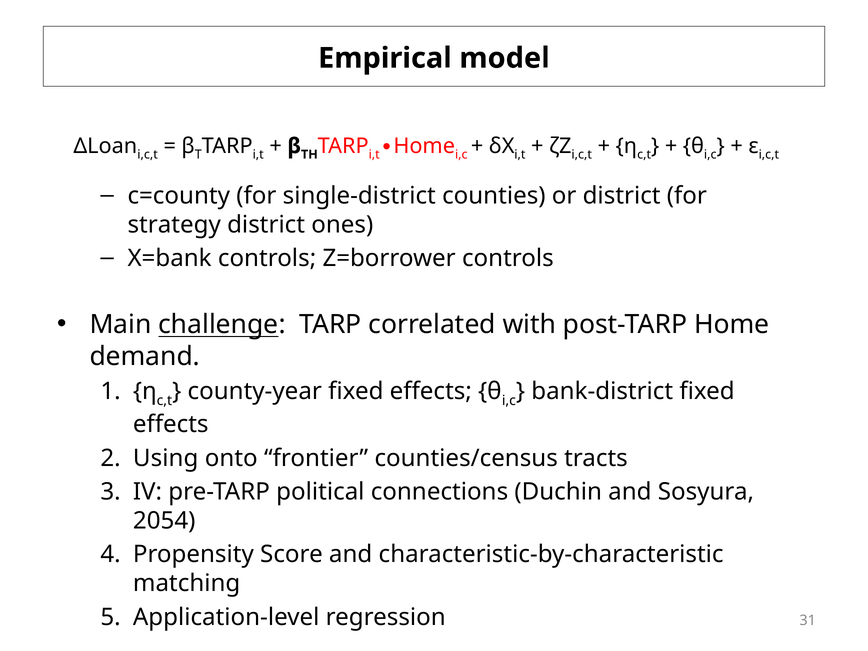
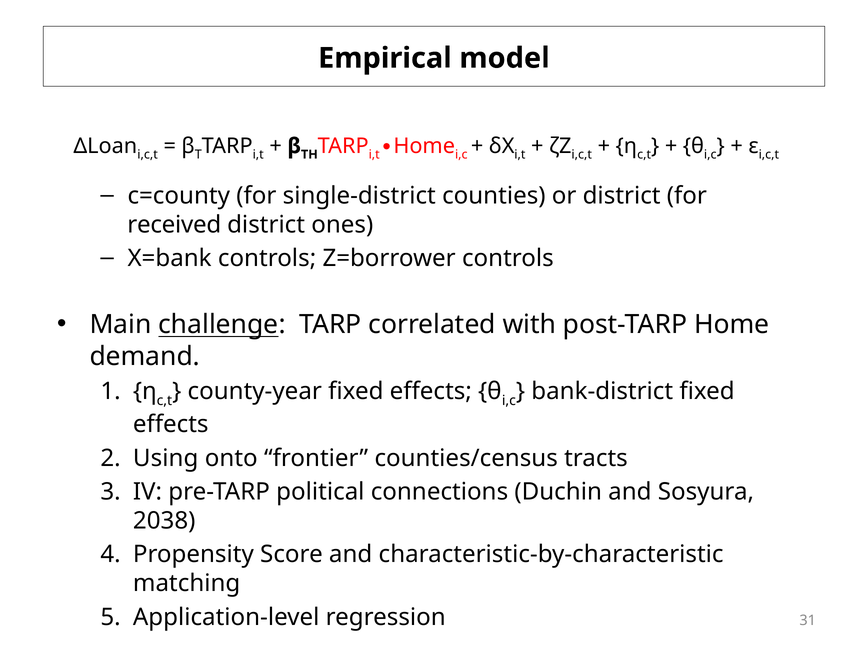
strategy: strategy -> received (174, 225)
2054: 2054 -> 2038 (164, 521)
